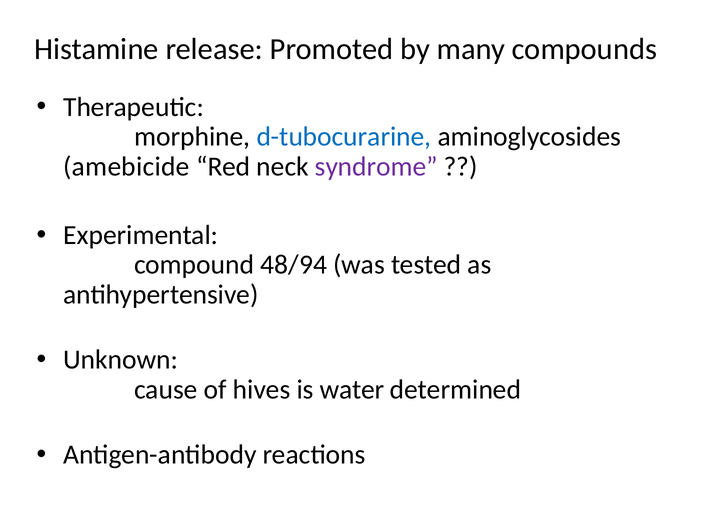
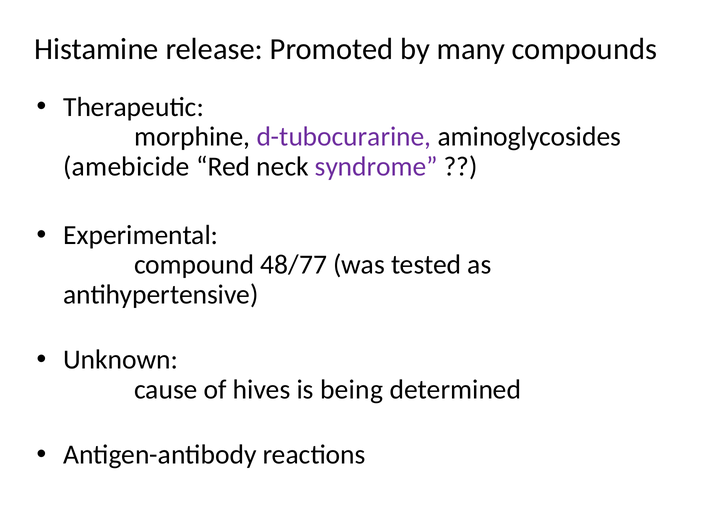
d-tubocurarine colour: blue -> purple (344, 137)
48/94: 48/94 -> 48/77 (294, 265)
water: water -> being (352, 389)
